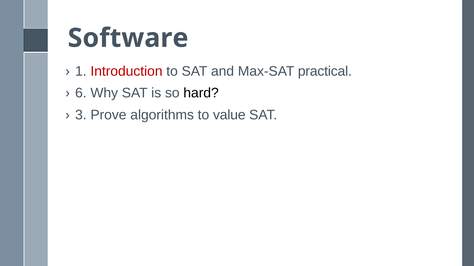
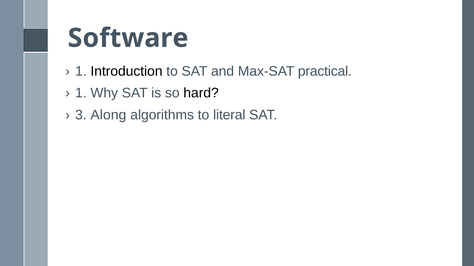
Introduction colour: red -> black (126, 71)
6: 6 -> 1 (81, 93)
Prove: Prove -> Along (108, 115)
value: value -> literal (229, 115)
